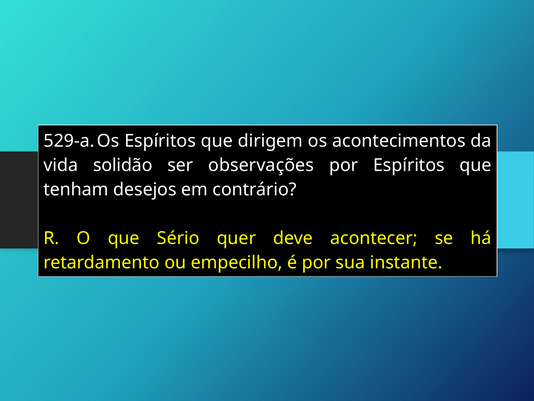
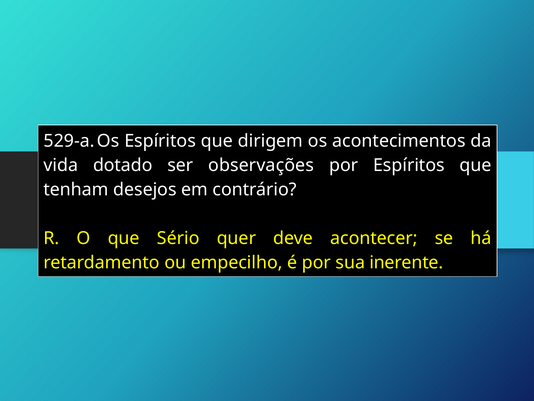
solidão: solidão -> dotado (123, 165)
instante: instante -> inerente (406, 262)
